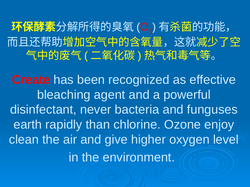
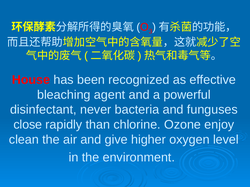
Create: Create -> House (31, 80)
earth: earth -> close (28, 125)
